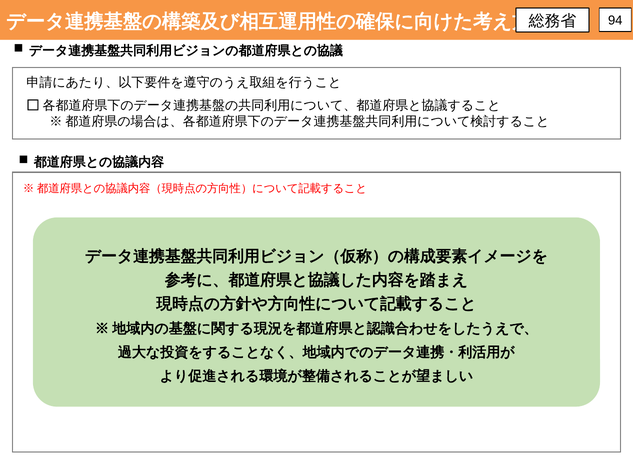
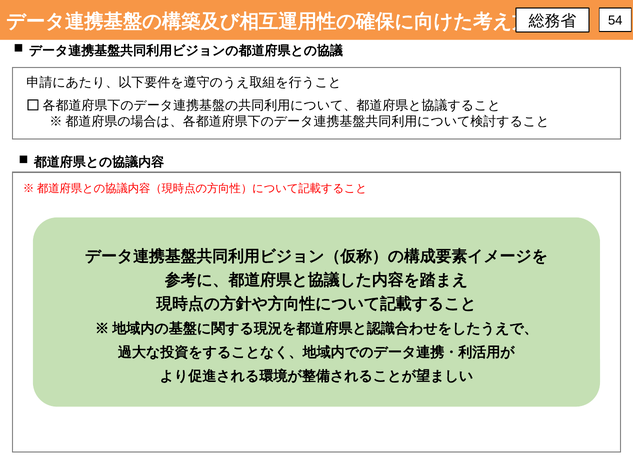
94: 94 -> 54 (615, 21)
